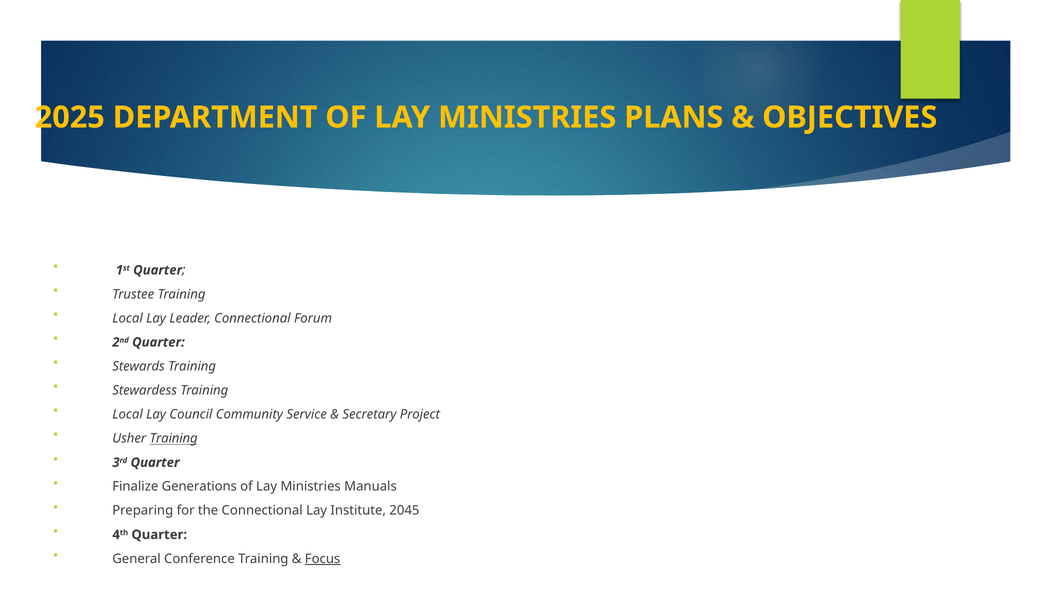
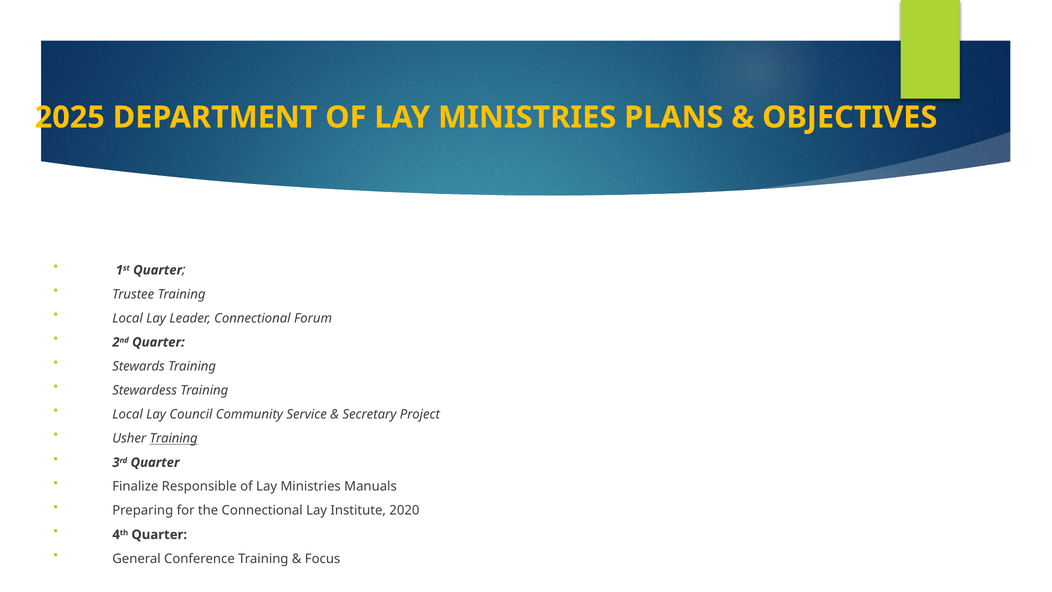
Generations: Generations -> Responsible (199, 486)
2045: 2045 -> 2020 (404, 510)
Focus underline: present -> none (323, 559)
